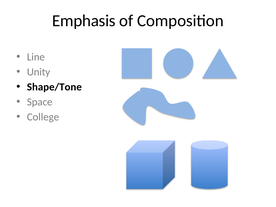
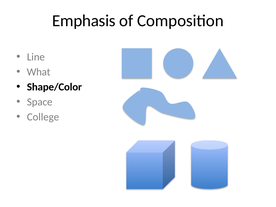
Unity: Unity -> What (39, 72)
Shape/Tone: Shape/Tone -> Shape/Color (54, 87)
